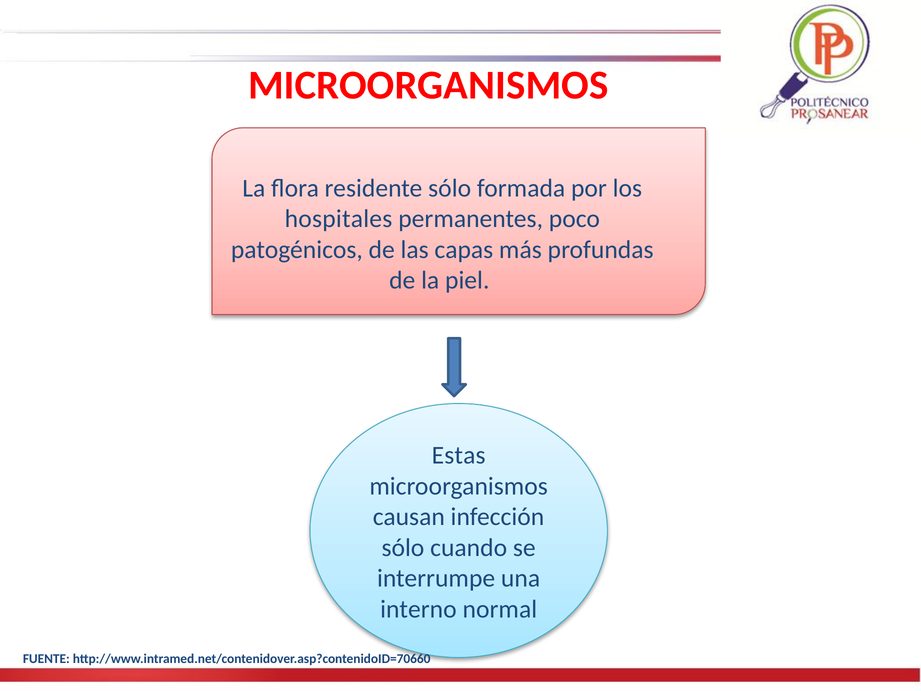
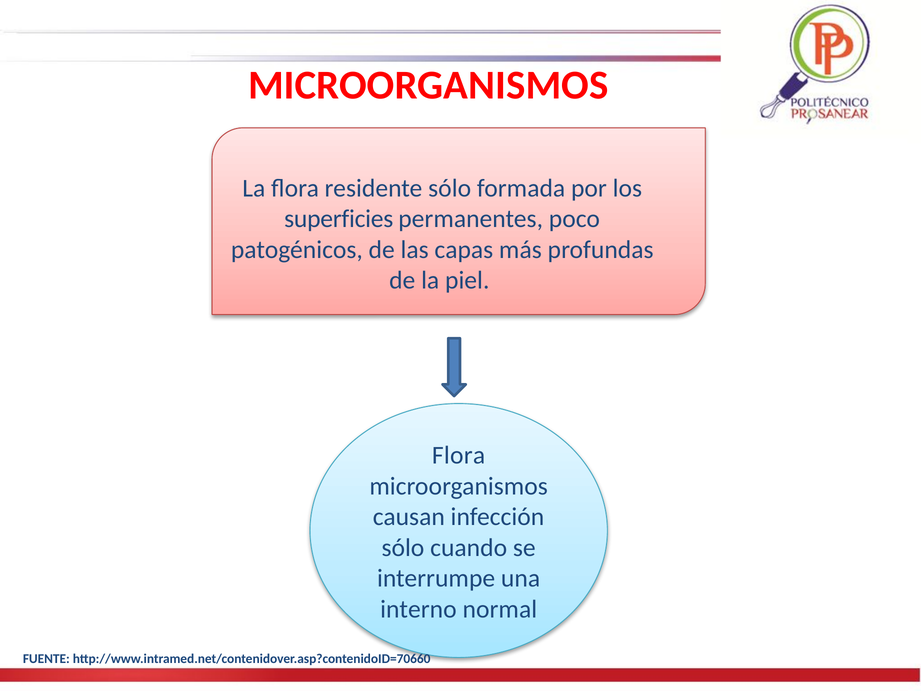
hospitales: hospitales -> superficies (339, 219)
Estas: Estas -> Flora (459, 455)
